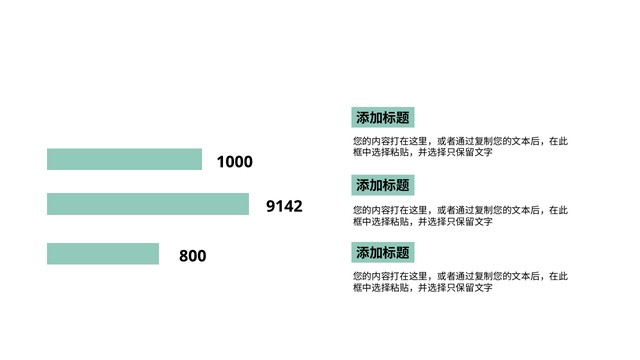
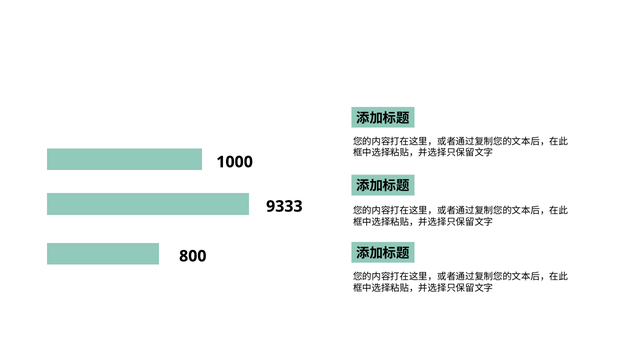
9142: 9142 -> 9333 (284, 206)
